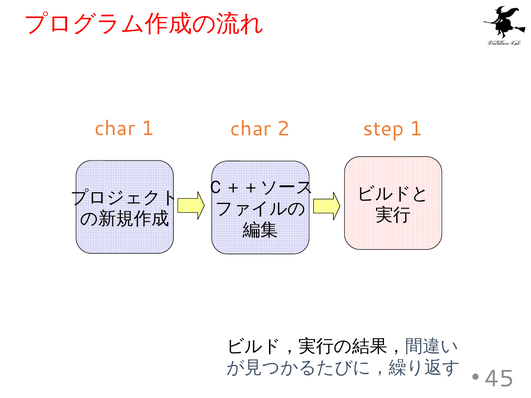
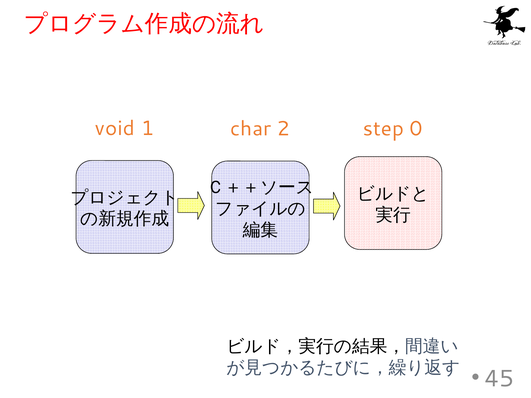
char: char -> void (115, 128)
step 1: 1 -> 0 (416, 129)
